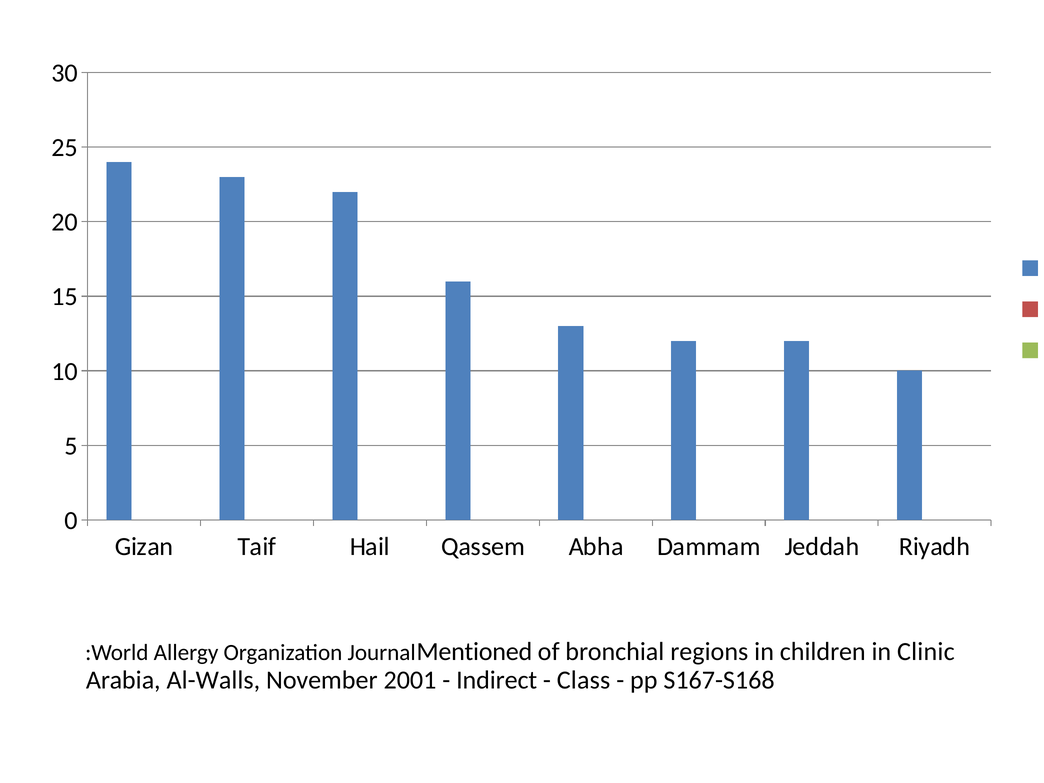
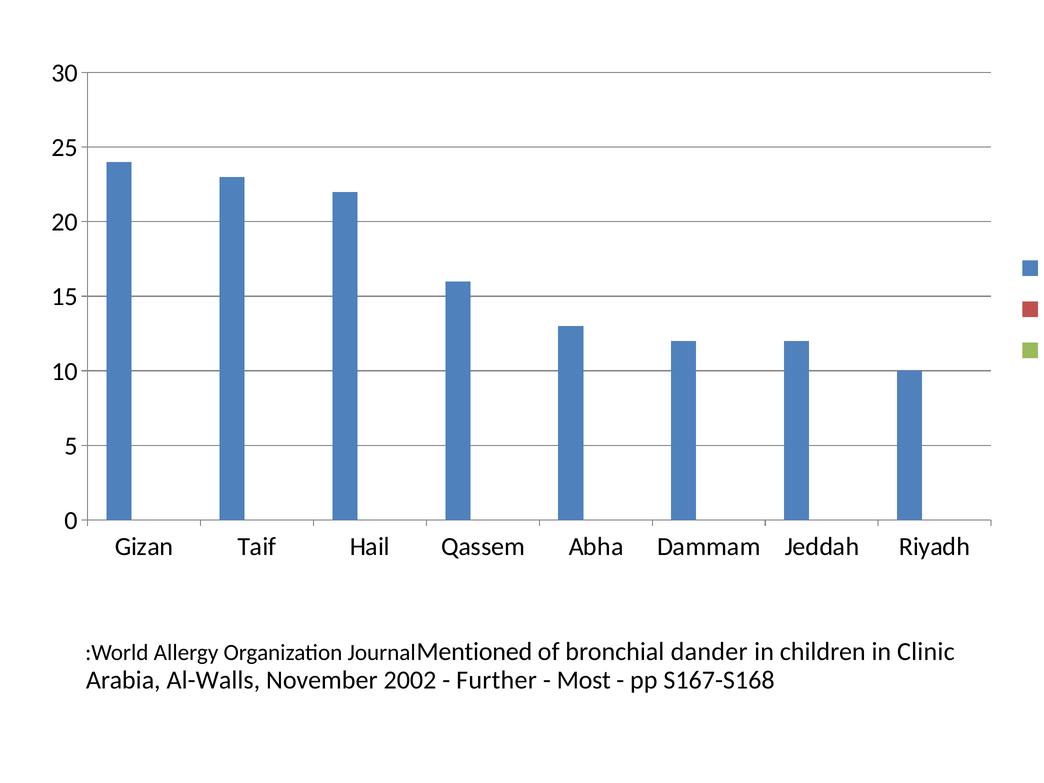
regions: regions -> dander (709, 652)
2001: 2001 -> 2002 (410, 680)
Indirect: Indirect -> Further (497, 680)
Class: Class -> Most (584, 680)
